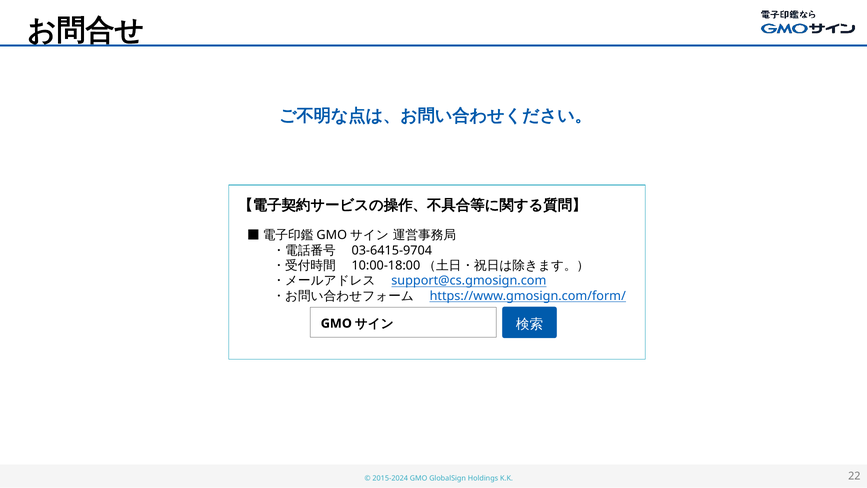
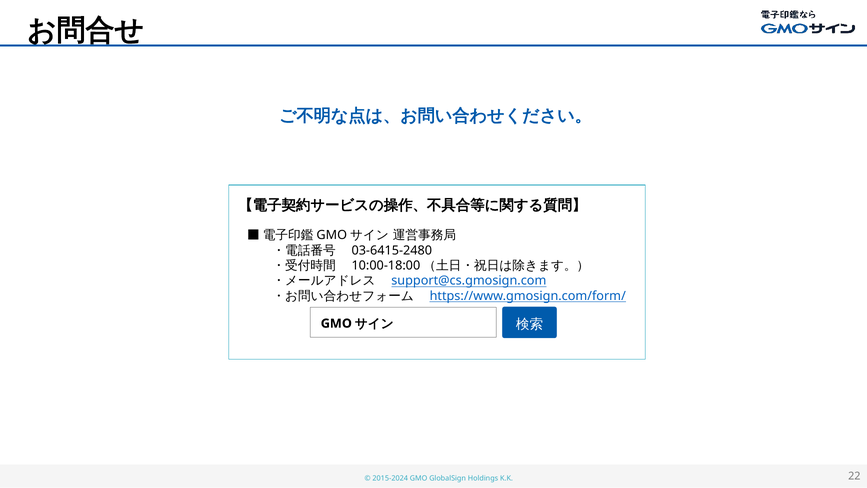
03-6415-9704: 03-6415-9704 -> 03-6415-2480 (392, 250)
